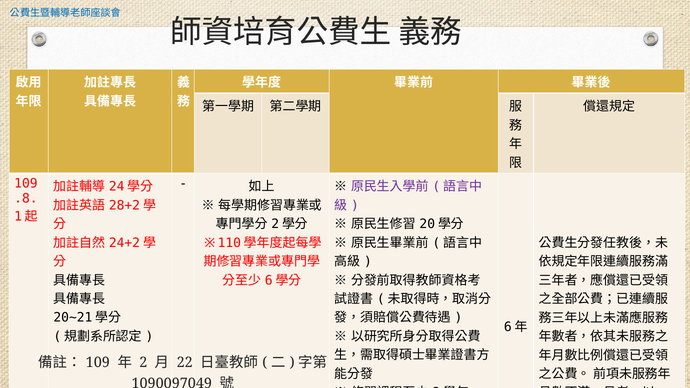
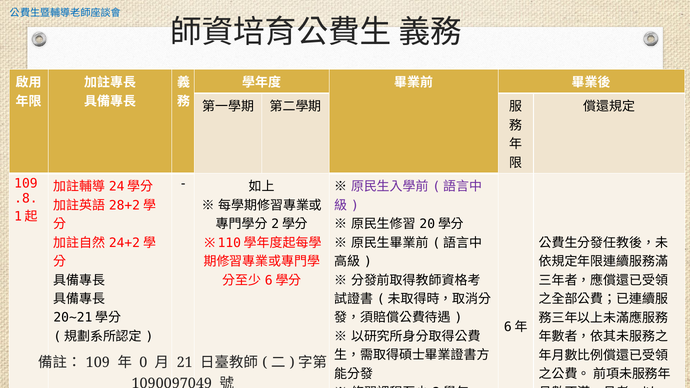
2: 2 -> 0 (143, 363)
22: 22 -> 21 (185, 363)
